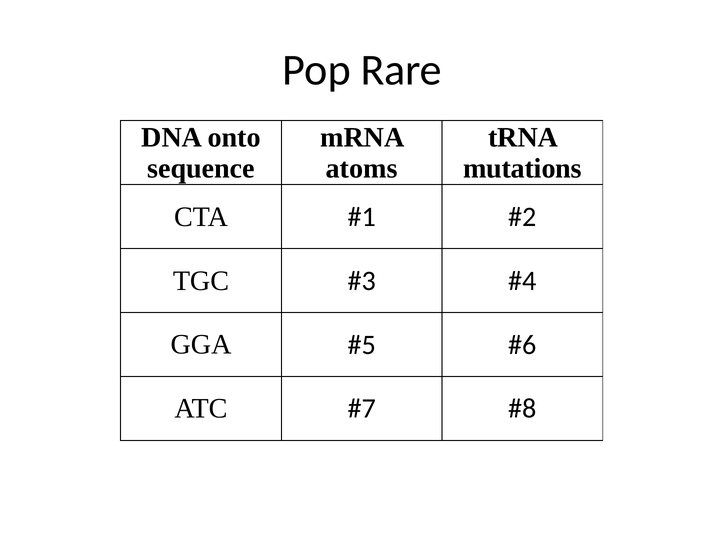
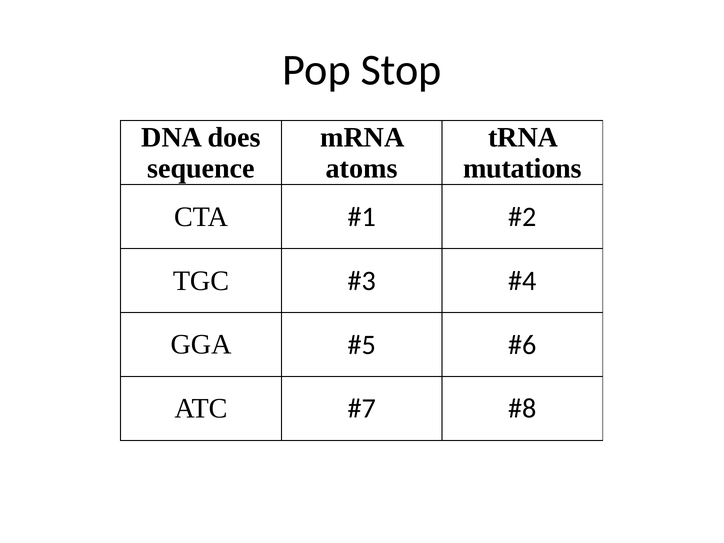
Rare: Rare -> Stop (401, 70)
onto: onto -> does (234, 137)
